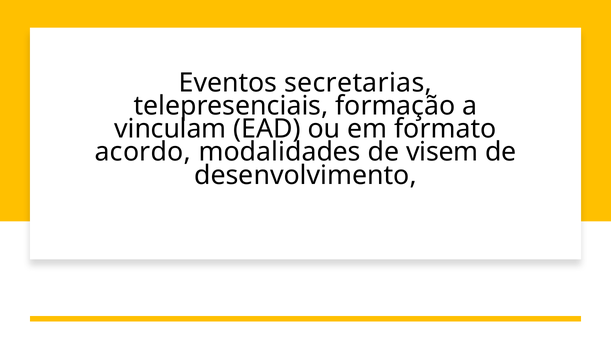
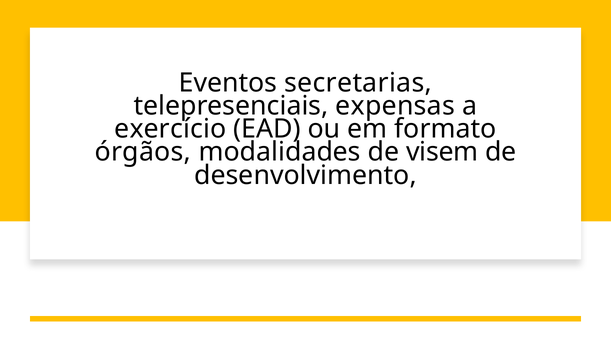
formação: formação -> expensas (395, 106)
vinculam: vinculam -> exercício (170, 129)
acordo: acordo -> órgãos (143, 152)
